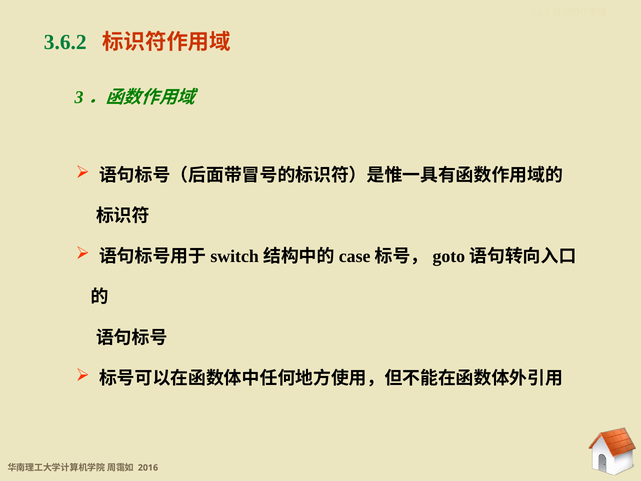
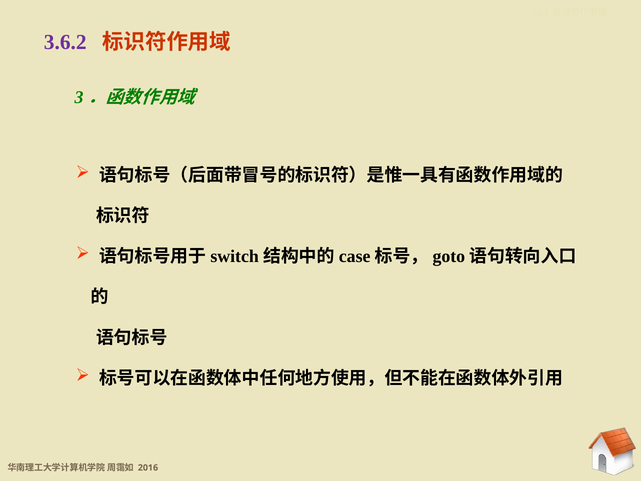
3.6.2 colour: green -> purple (65, 42)
